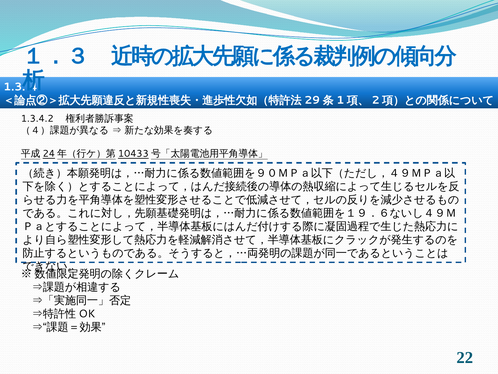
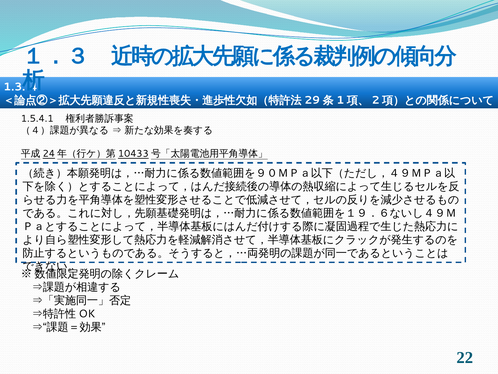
1.3.4.2: 1.3.4.2 -> 1.5.4.1 (37, 118)
